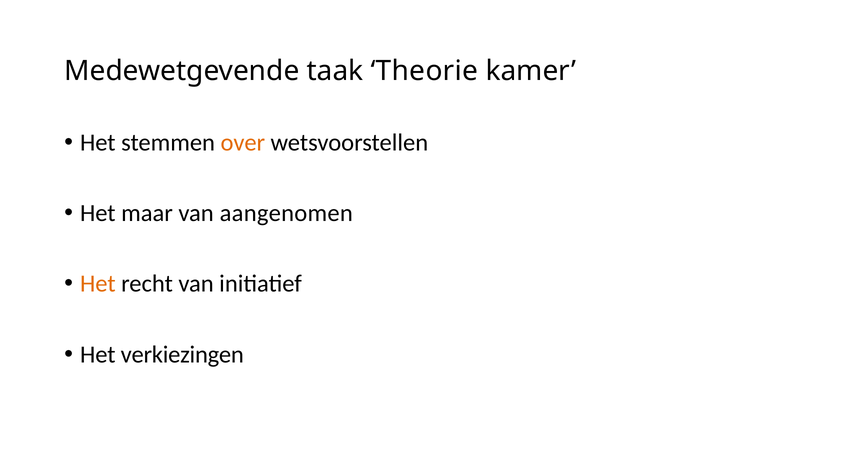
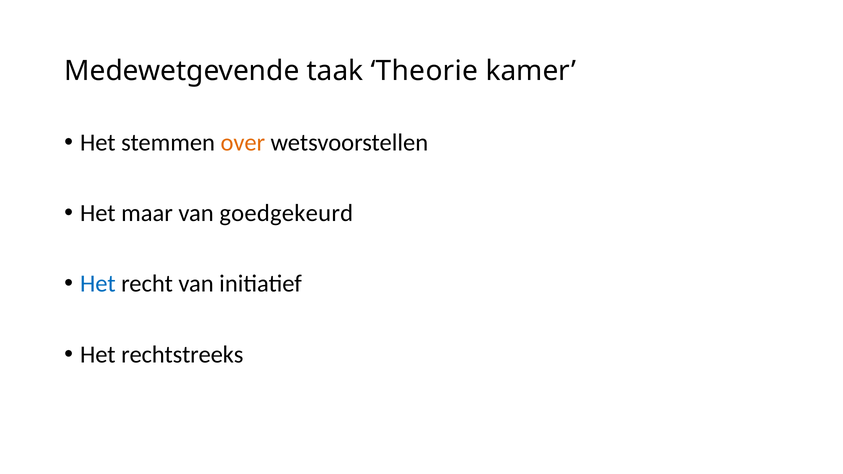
aangenomen: aangenomen -> goedgekeurd (286, 213)
Het colour: orange -> blue (98, 284)
verkiezingen: verkiezingen -> rechtstreeks (182, 355)
